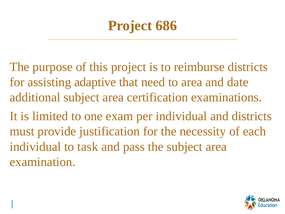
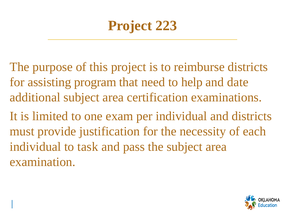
686: 686 -> 223 (166, 25)
adaptive: adaptive -> program (95, 82)
to area: area -> help (192, 82)
